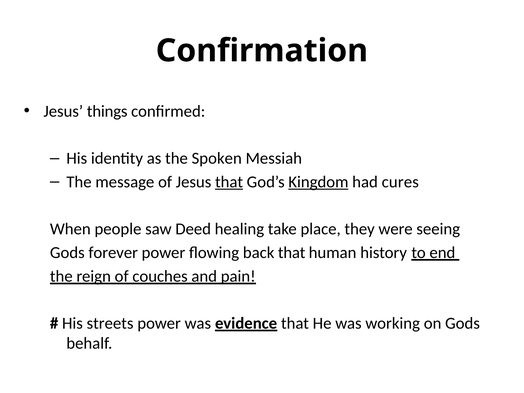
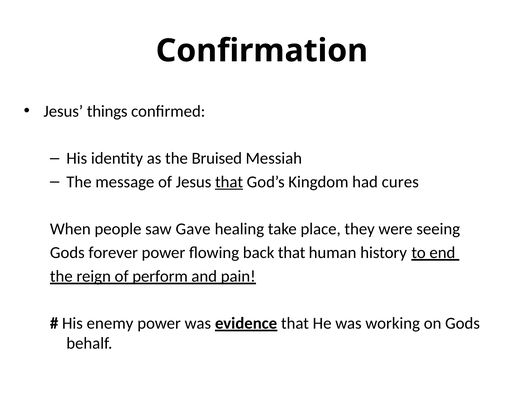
Spoken: Spoken -> Bruised (217, 158)
Kingdom underline: present -> none (318, 182)
Deed: Deed -> Gave (193, 229)
couches: couches -> perform (160, 276)
streets: streets -> enemy (110, 323)
